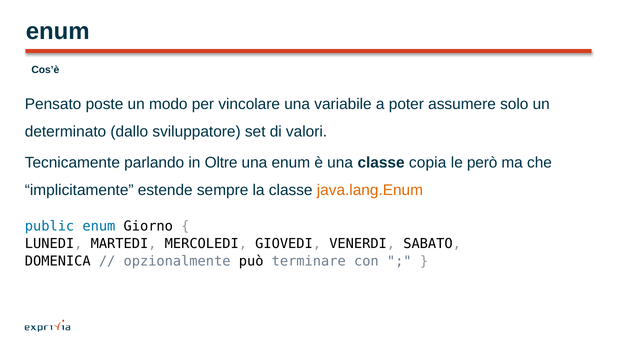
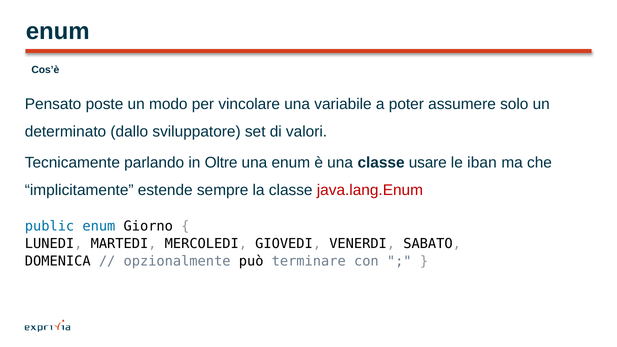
copia: copia -> usare (428, 163)
però: però -> iban (482, 163)
java.lang.Enum colour: orange -> red (370, 190)
